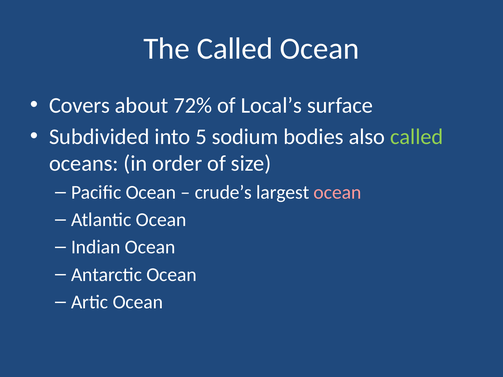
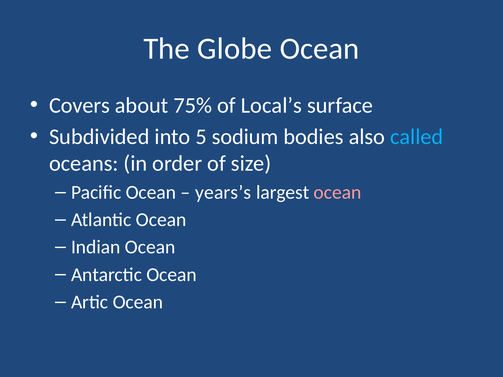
The Called: Called -> Globe (235, 49)
72%: 72% -> 75% (193, 106)
called colour: light green -> light blue (417, 137)
crude’s: crude’s -> years’s (223, 193)
